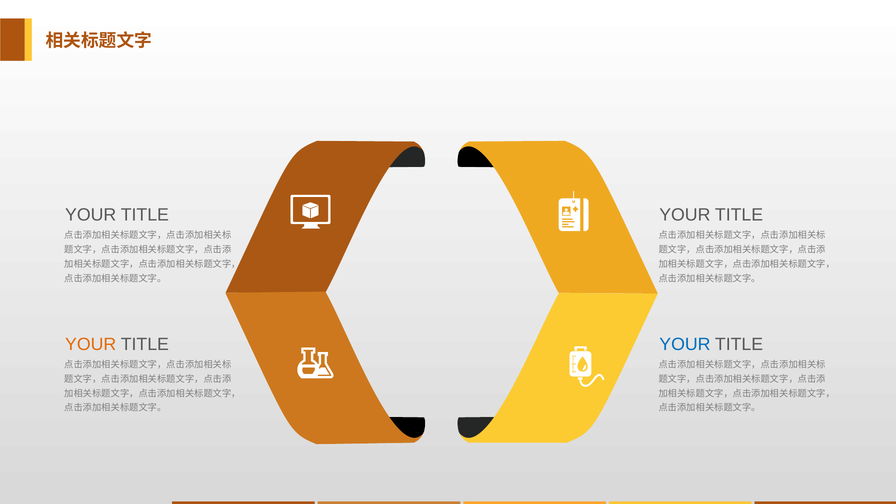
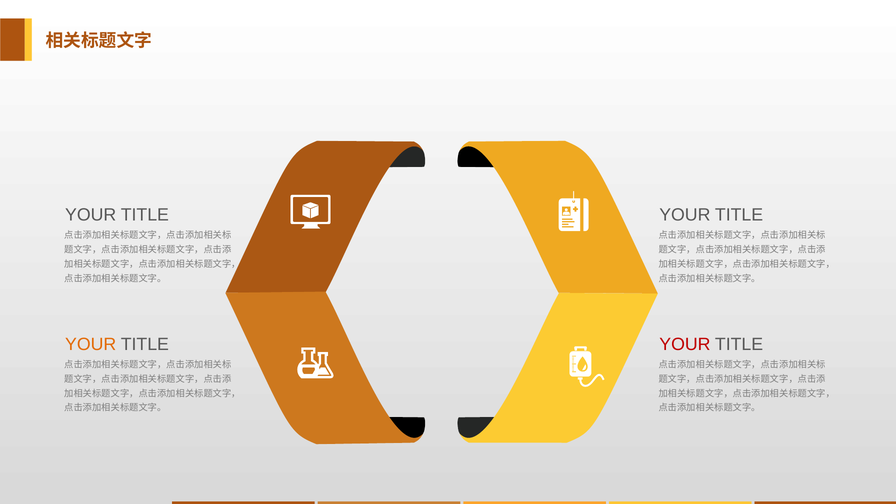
YOUR colour: blue -> red (685, 344)
